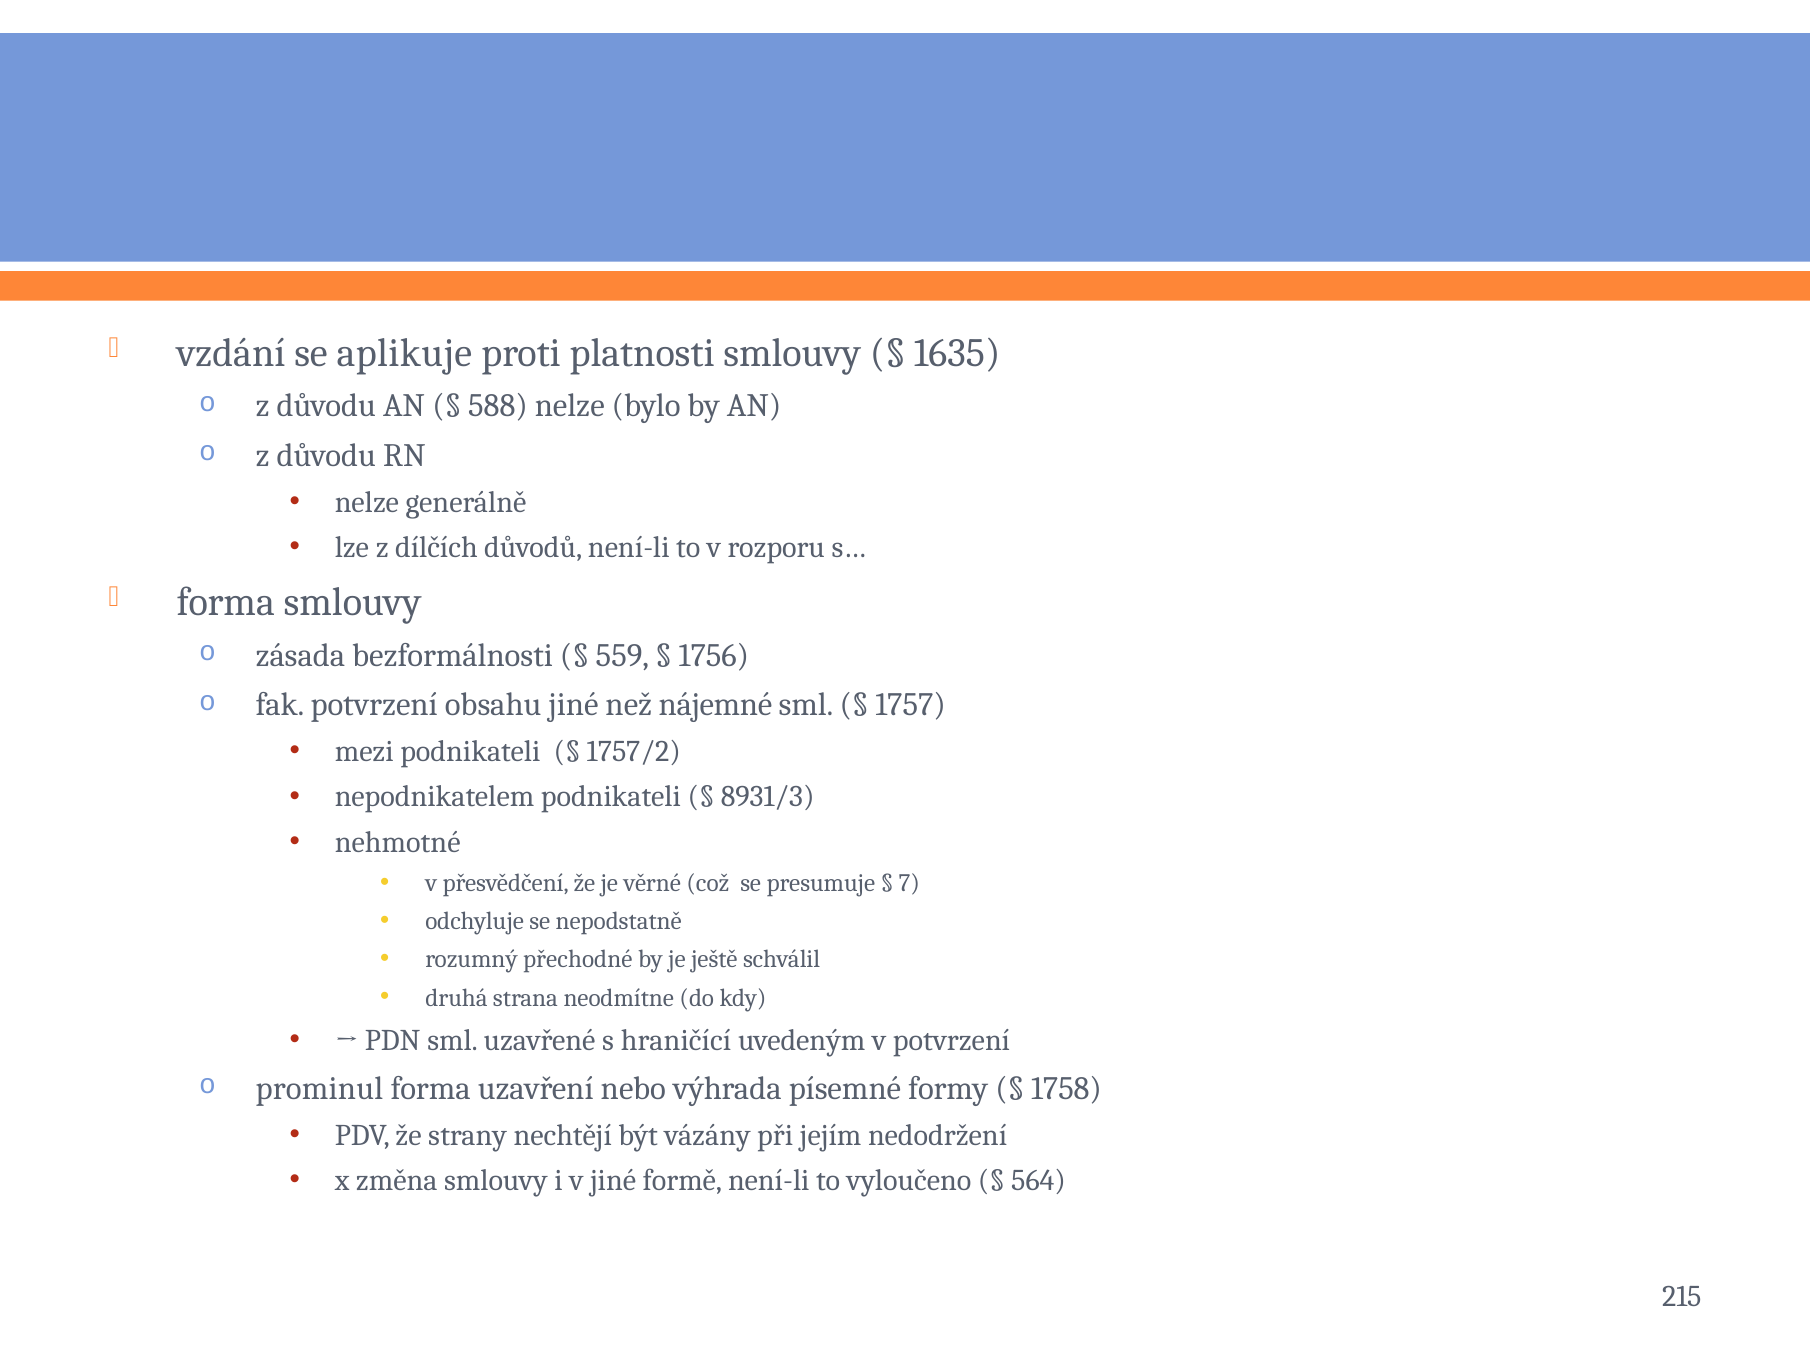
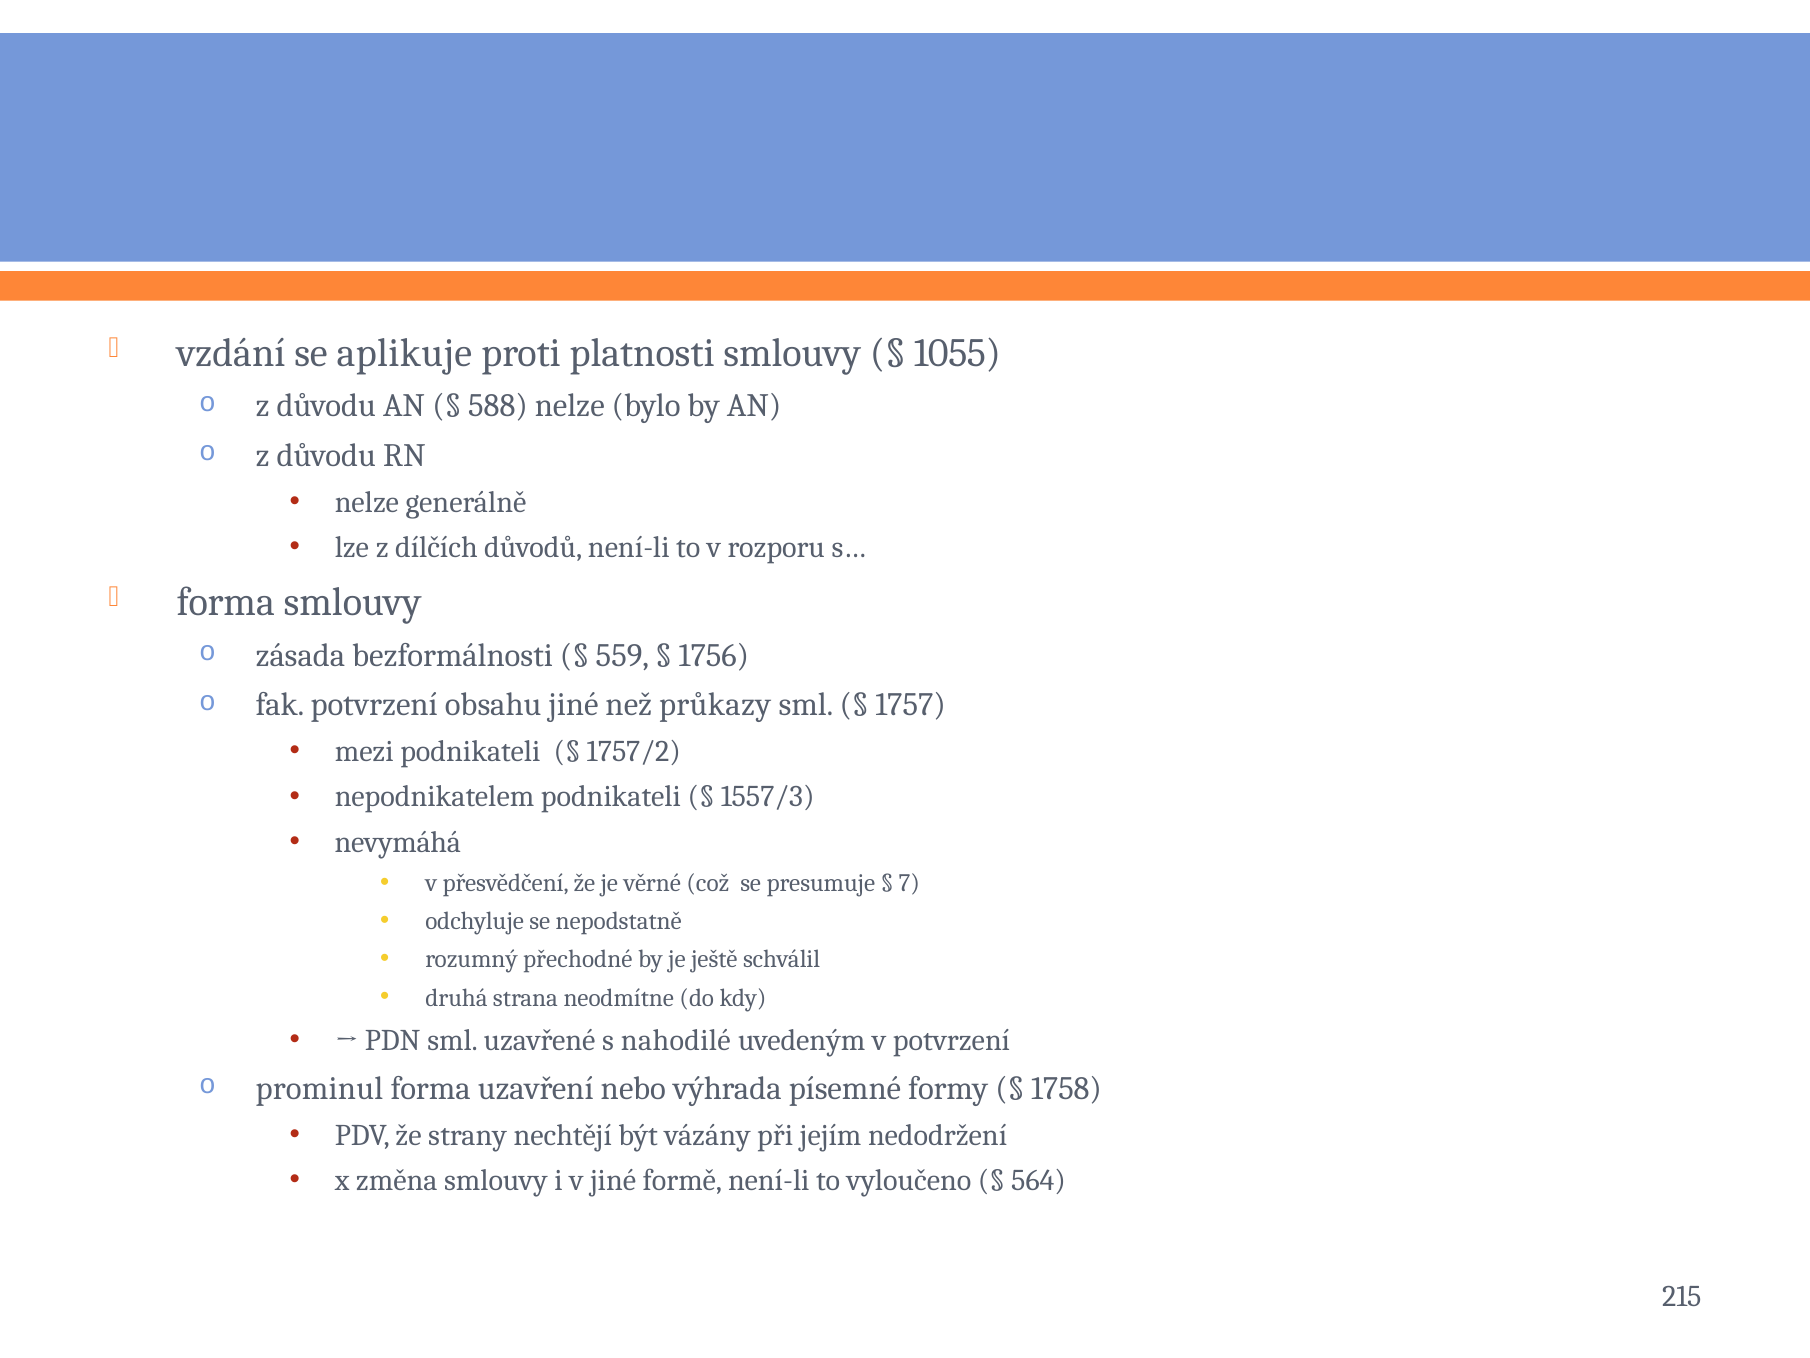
1635: 1635 -> 1055 (957, 353)
nájemné: nájemné -> průkazy (715, 705)
8931/3: 8931/3 -> 1557/3 (768, 797)
nehmotné: nehmotné -> nevymáhá (398, 842)
hraničící: hraničící -> nahodilé (676, 1040)
